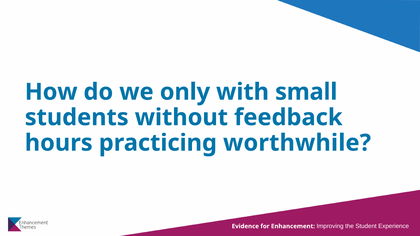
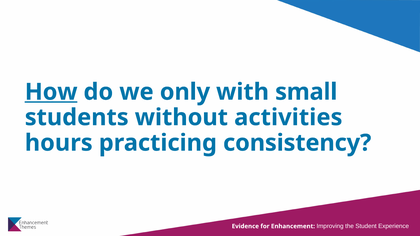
How underline: none -> present (51, 92)
feedback: feedback -> activities (288, 118)
worthwhile: worthwhile -> consistency (297, 143)
